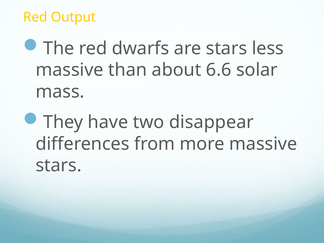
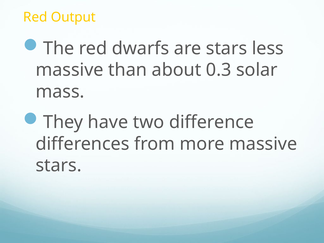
6.6: 6.6 -> 0.3 (219, 70)
disappear: disappear -> difference (212, 122)
